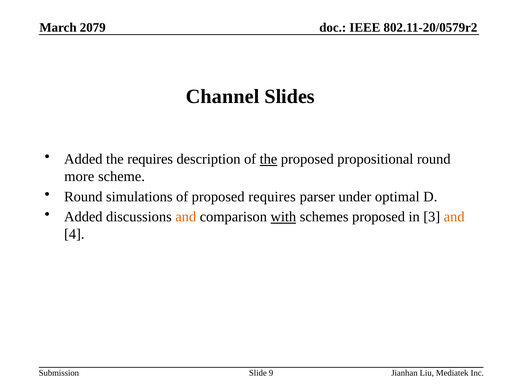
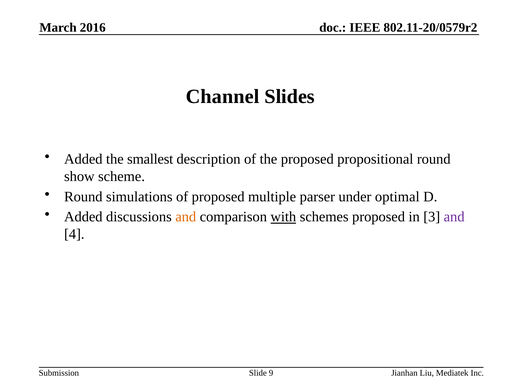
2079: 2079 -> 2016 (93, 28)
the requires: requires -> smallest (150, 159)
the underline: present -> none (268, 159)
more: more -> show (79, 176)
proposed requires: requires -> multiple (272, 196)
and colour: orange -> purple (454, 217)
